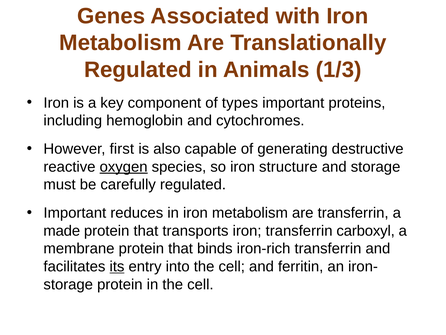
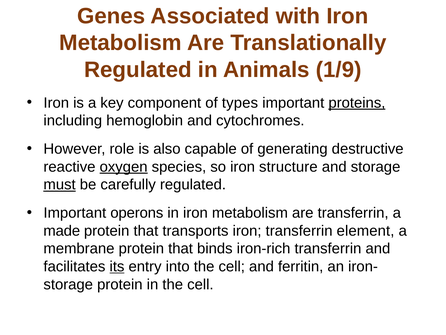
1/3: 1/3 -> 1/9 (339, 70)
proteins underline: none -> present (357, 103)
first: first -> role (122, 149)
must underline: none -> present (60, 184)
reduces: reduces -> operons (137, 213)
carboxyl: carboxyl -> element (366, 230)
